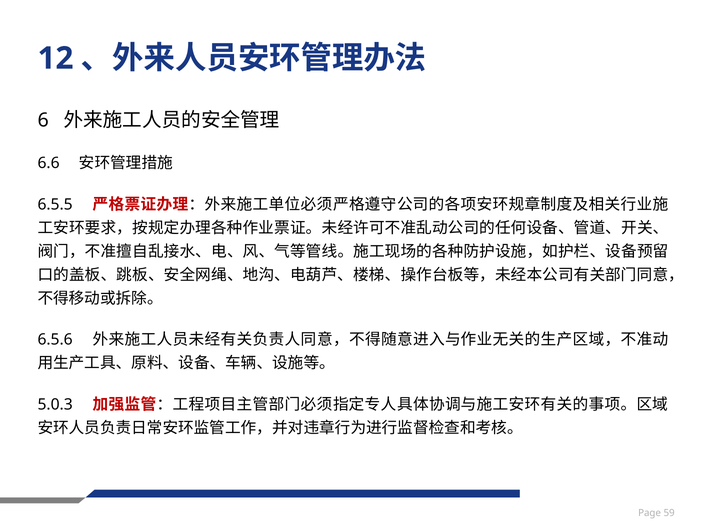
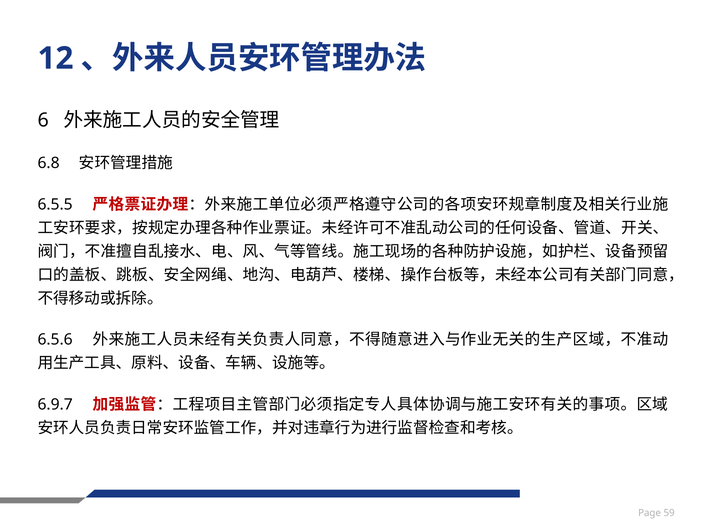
6.6: 6.6 -> 6.8 (49, 163)
5.0.3: 5.0.3 -> 6.9.7 (55, 405)
